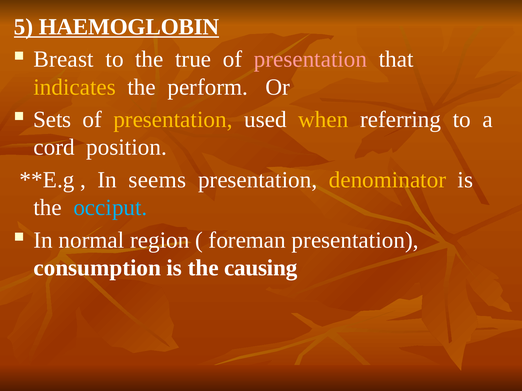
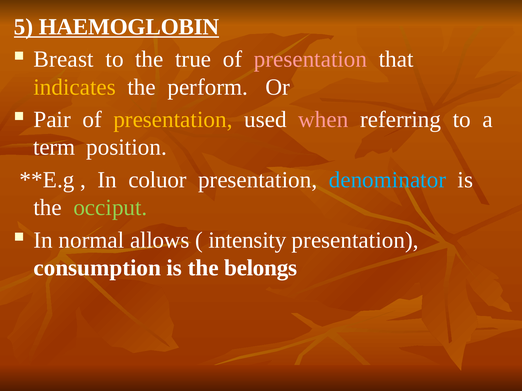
Sets: Sets -> Pair (52, 120)
when colour: yellow -> pink (323, 120)
cord: cord -> term (54, 148)
seems: seems -> coluor (158, 180)
denominator colour: yellow -> light blue (387, 180)
occiput colour: light blue -> light green (110, 208)
region: region -> allows (160, 240)
foreman: foreman -> intensity (247, 240)
causing: causing -> belongs (261, 268)
